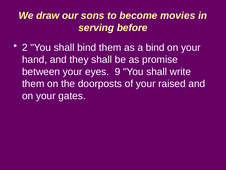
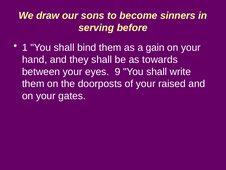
movies: movies -> sinners (178, 16)
2: 2 -> 1 (25, 47)
a bind: bind -> gain (155, 47)
promise: promise -> towards (160, 59)
